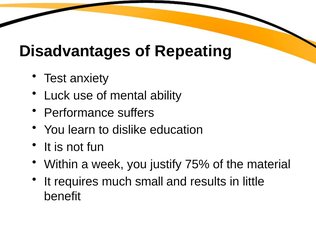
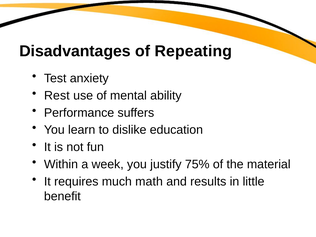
Luck: Luck -> Rest (57, 95)
small: small -> math (149, 182)
